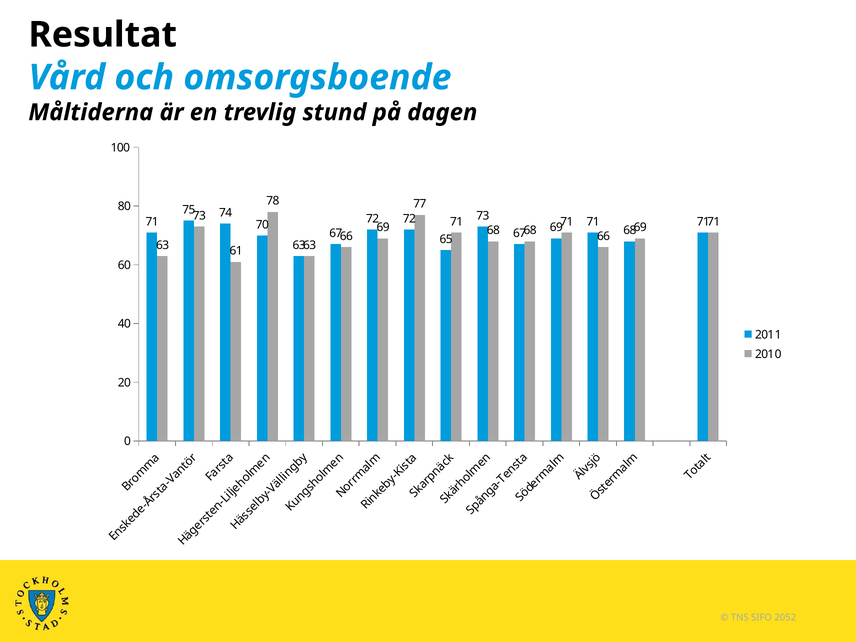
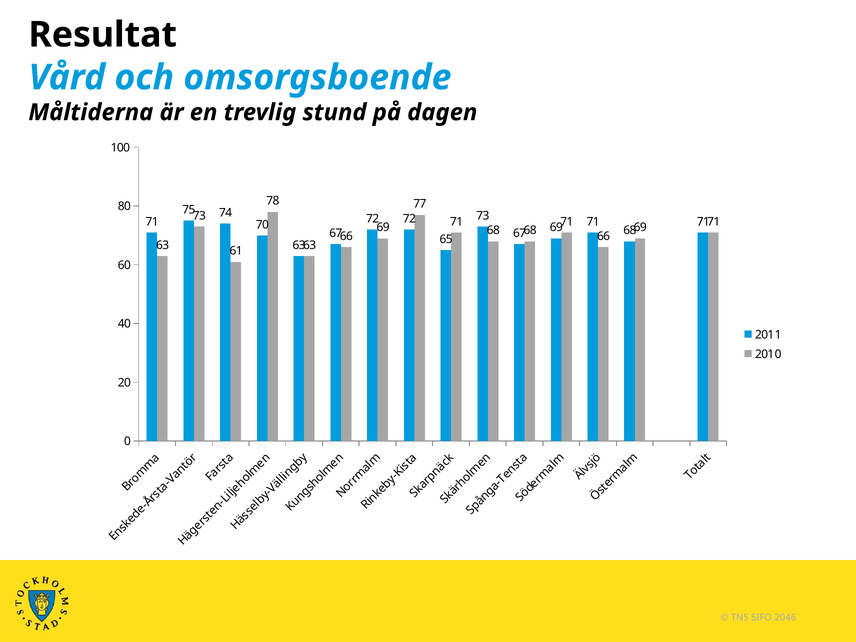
2052: 2052 -> 2046 (785, 618)
